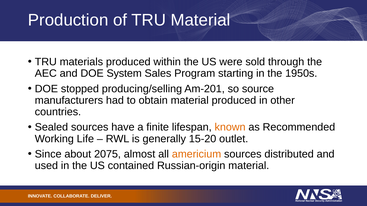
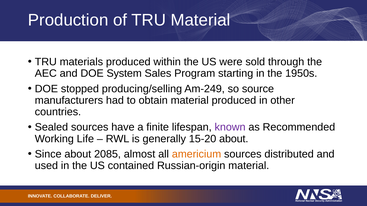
Am-201: Am-201 -> Am-249 (205, 89)
known colour: orange -> purple (230, 127)
15-20 outlet: outlet -> about (234, 139)
2075: 2075 -> 2085 (108, 154)
